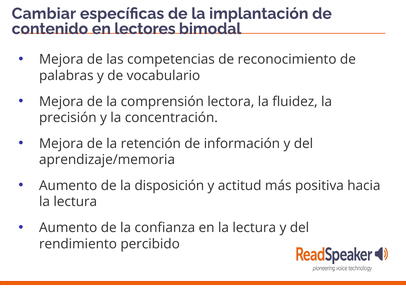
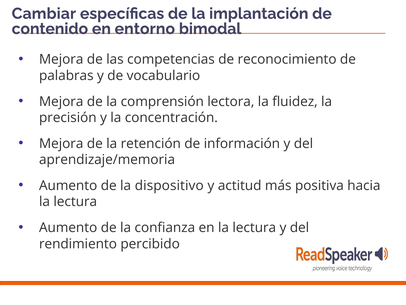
lectores: lectores -> entorno (145, 29)
disposición: disposición -> dispositivo (169, 185)
